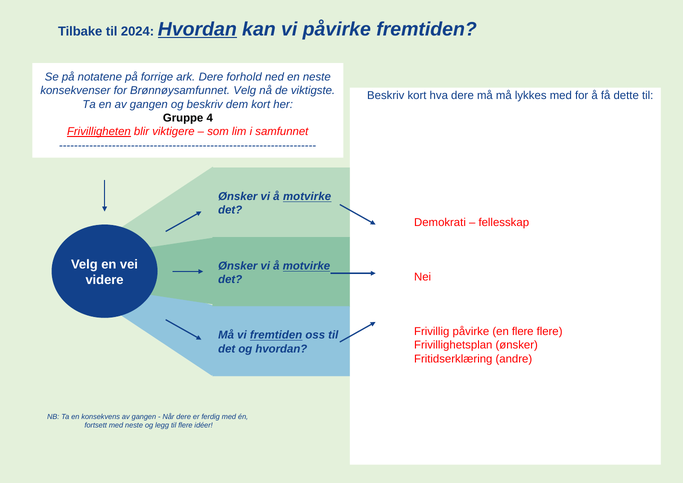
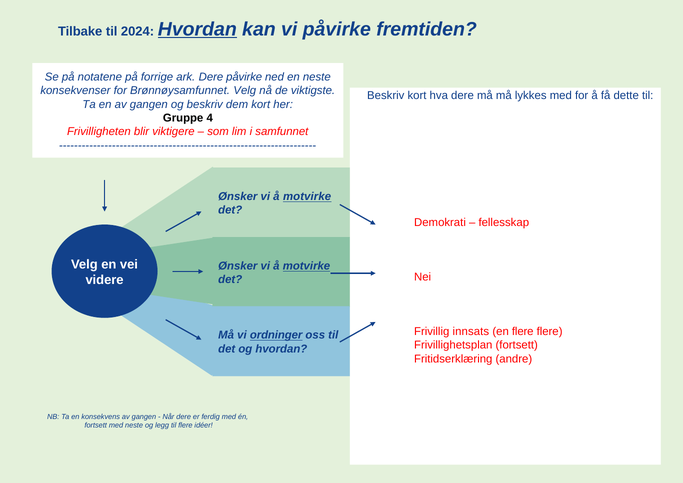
Dere forhold: forhold -> påvirke (244, 77)
Frivilligheten underline: present -> none (99, 132)
Frivillig påvirke: påvirke -> innsats (471, 332)
vi fremtiden: fremtiden -> ordninger (276, 335)
Frivillighetsplan ønsker: ønsker -> fortsett (517, 345)
